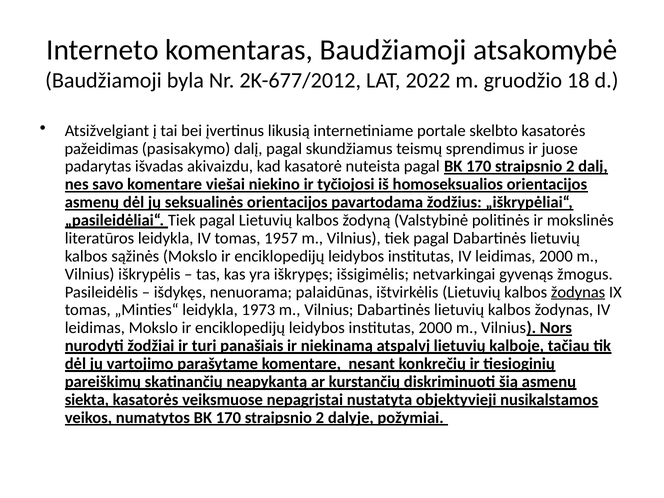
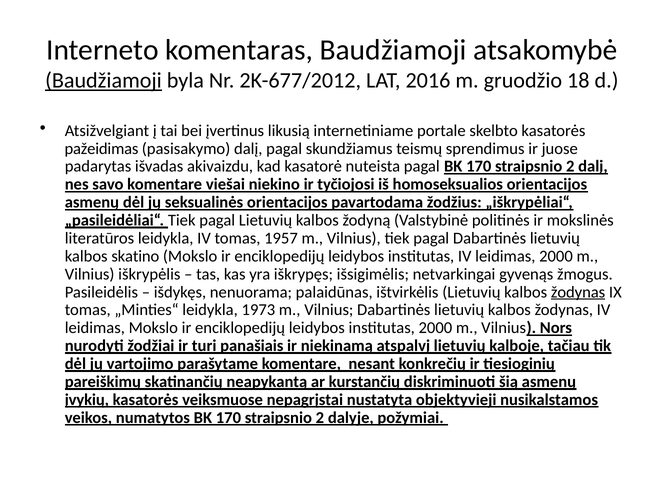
Baudžiamoji underline: none -> present (104, 81)
2022: 2022 -> 2016 (428, 81)
sąžinės: sąžinės -> skatino (135, 256)
siekta: siekta -> įvykių (87, 400)
